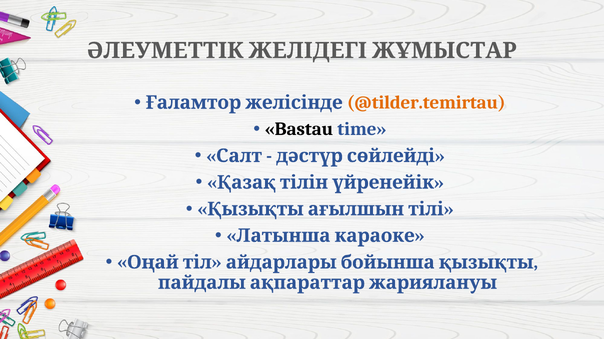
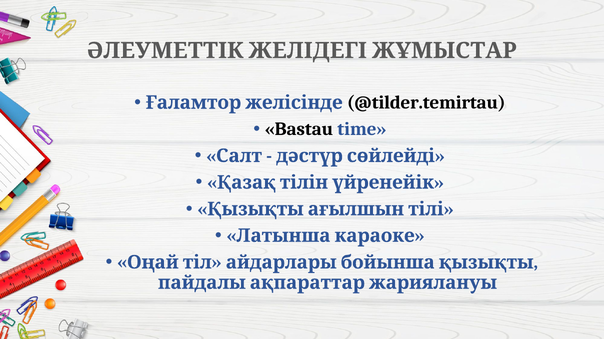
@tilder.temirtau colour: orange -> black (426, 103)
